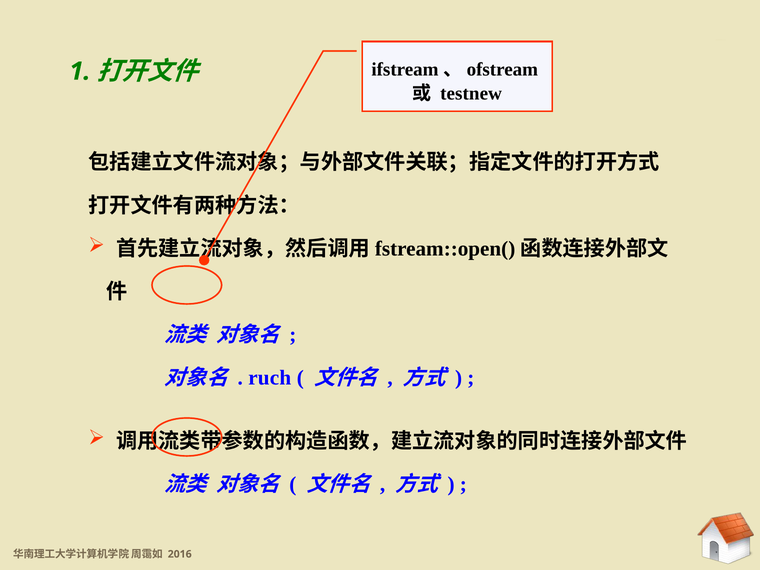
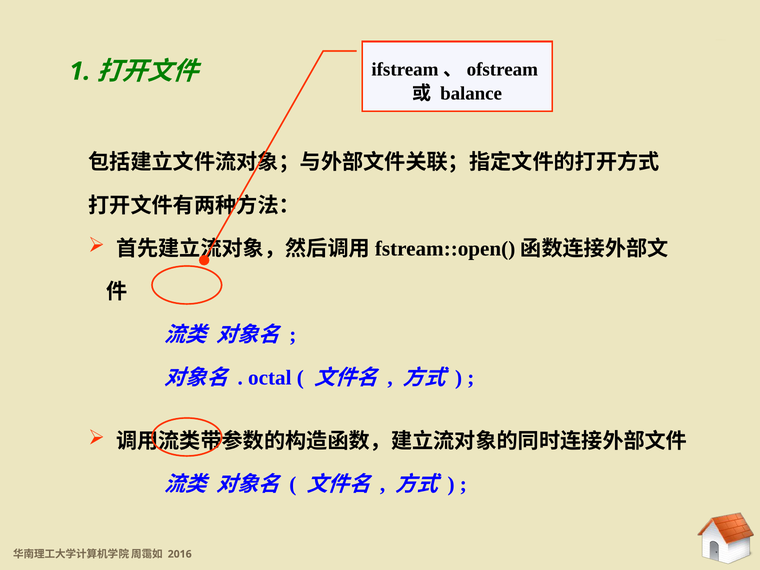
testnew: testnew -> balance (471, 94)
ruch: ruch -> octal (270, 378)
